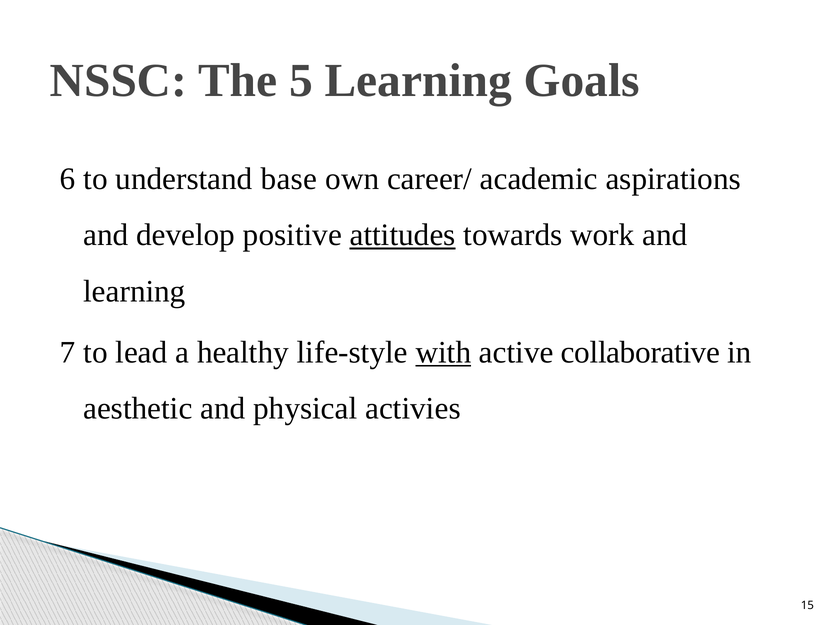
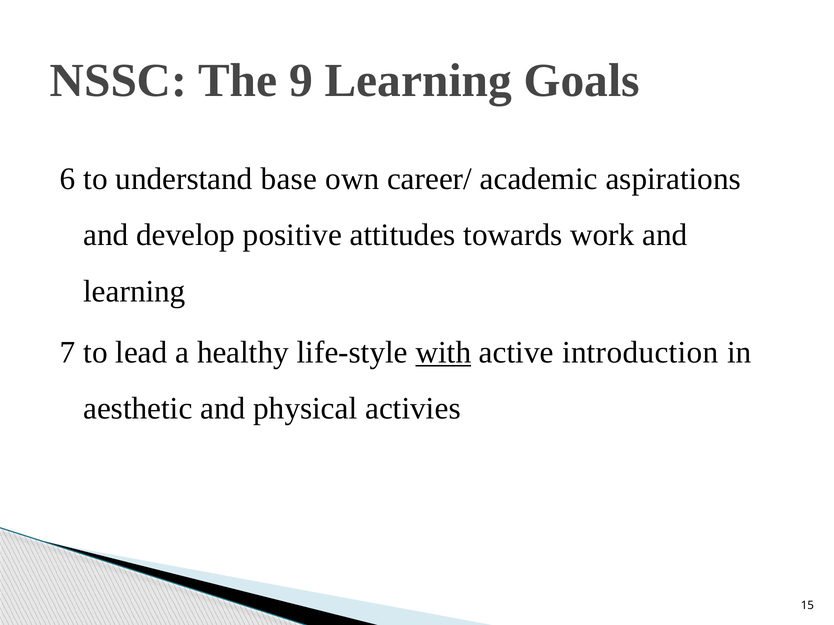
5: 5 -> 9 (301, 81)
attitudes underline: present -> none (403, 235)
collaborative: collaborative -> introduction (640, 353)
